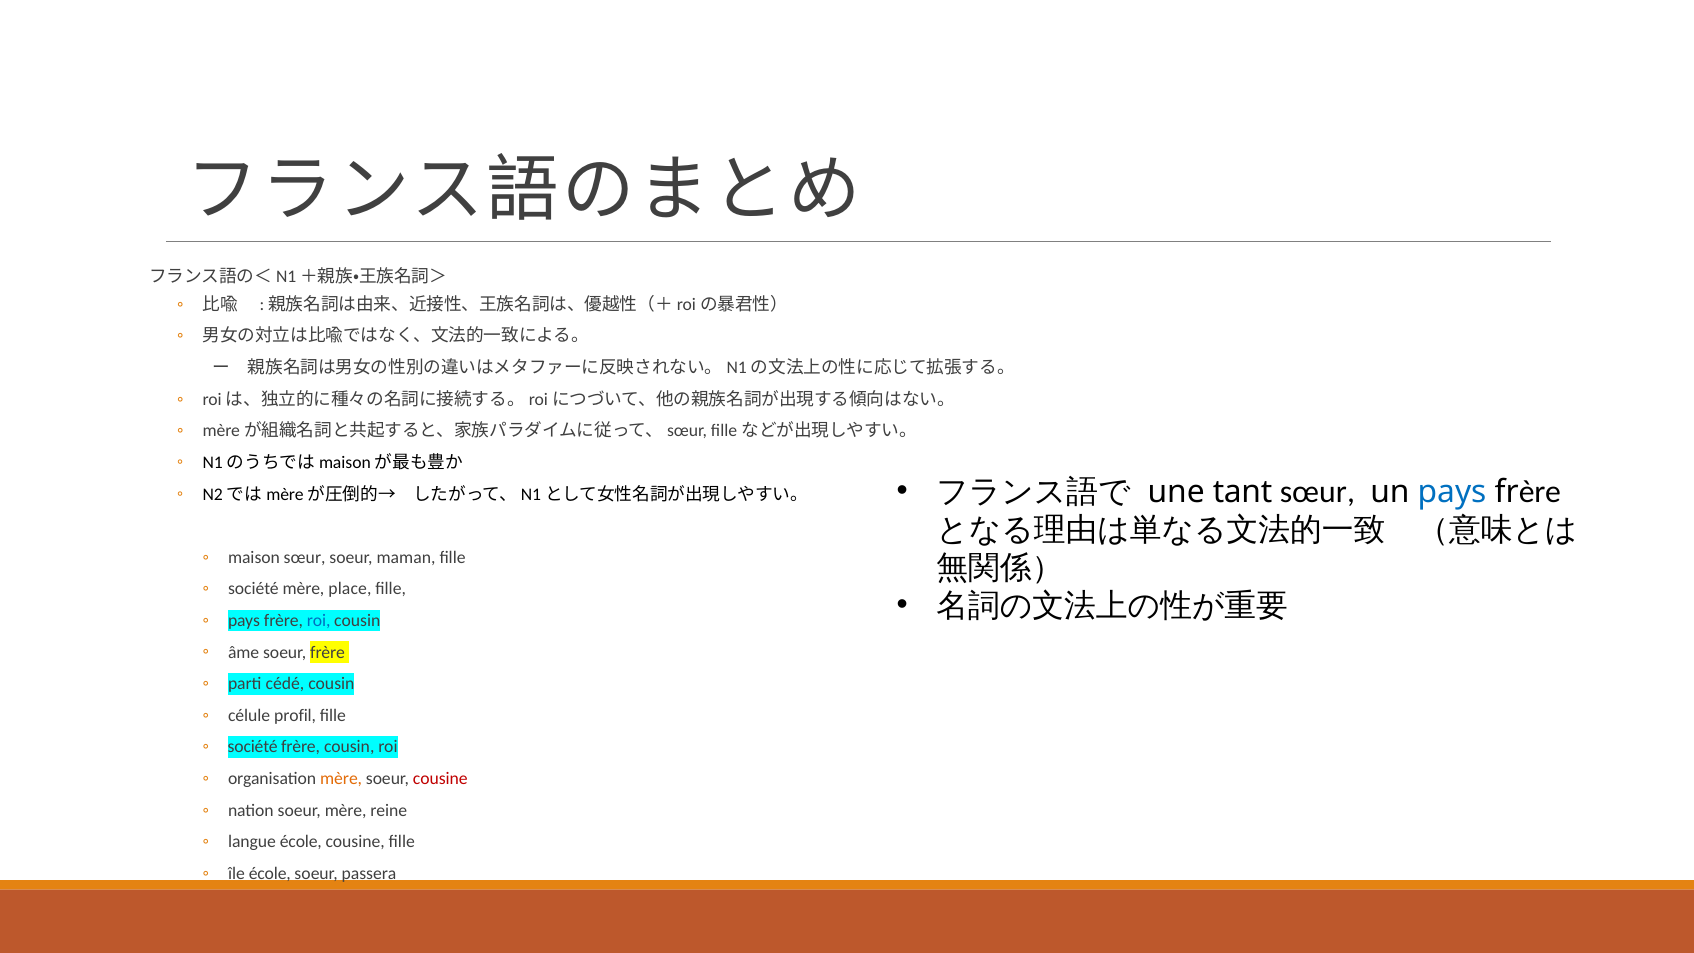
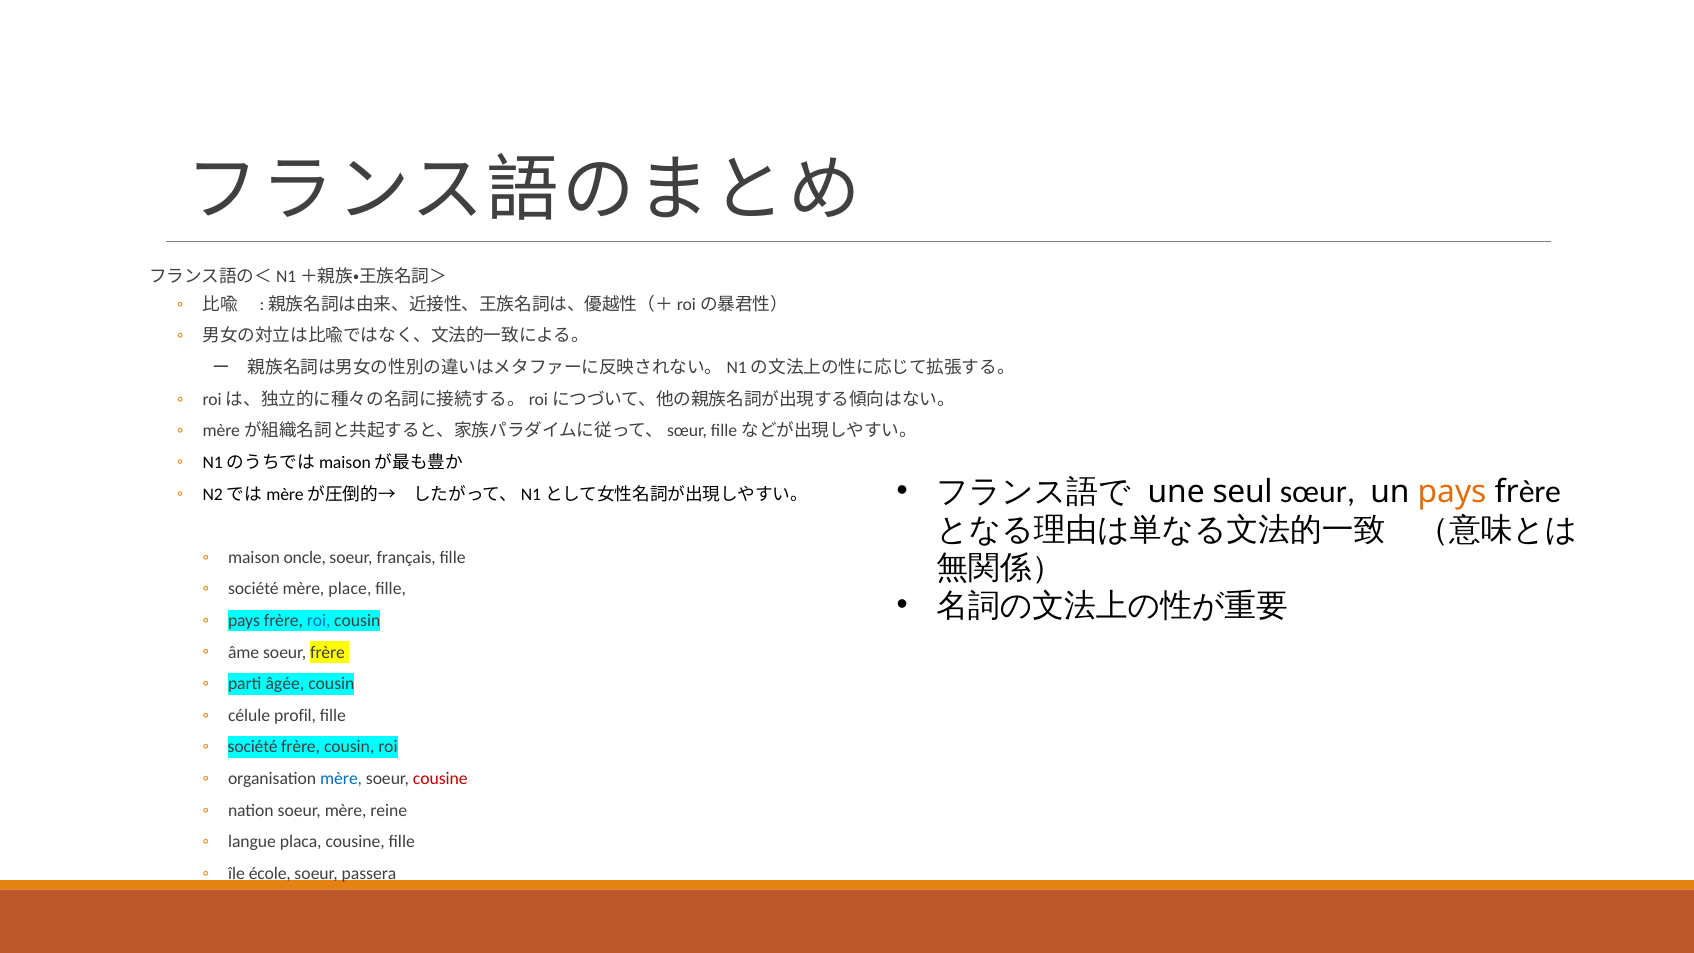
tant: tant -> seul (1243, 492)
pays colour: blue -> orange (1452, 492)
maison sœur: sœur -> oncle (305, 557)
maman: maman -> français (406, 557)
cédé: cédé -> âgée (285, 684)
mère colour: orange -> blue (341, 779)
langue école: école -> placa (301, 842)
